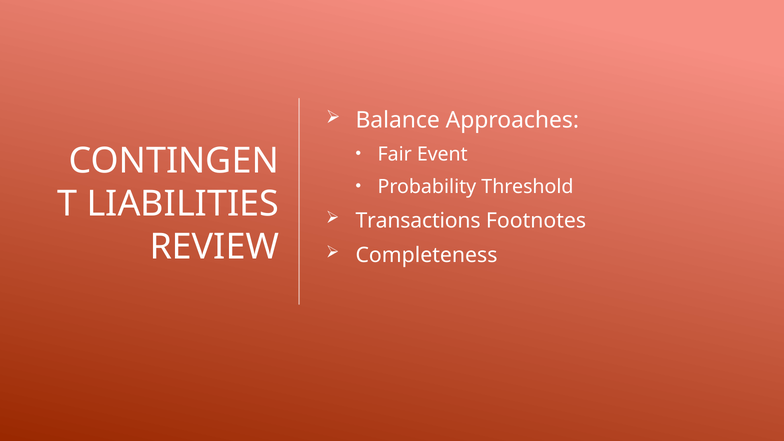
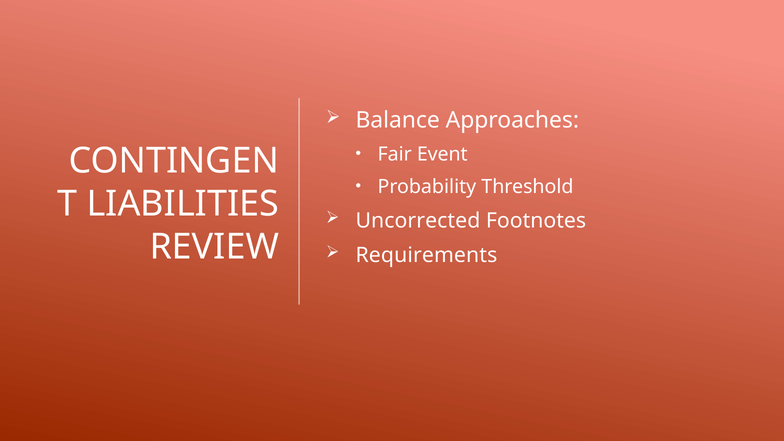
Transactions: Transactions -> Uncorrected (418, 221)
Completeness: Completeness -> Requirements (426, 255)
